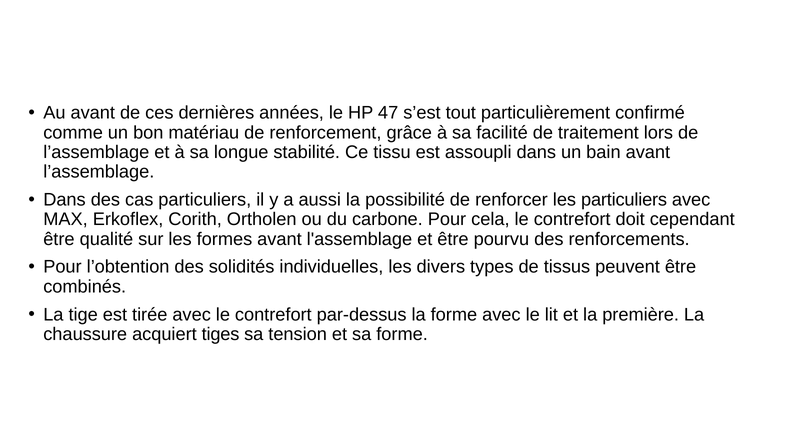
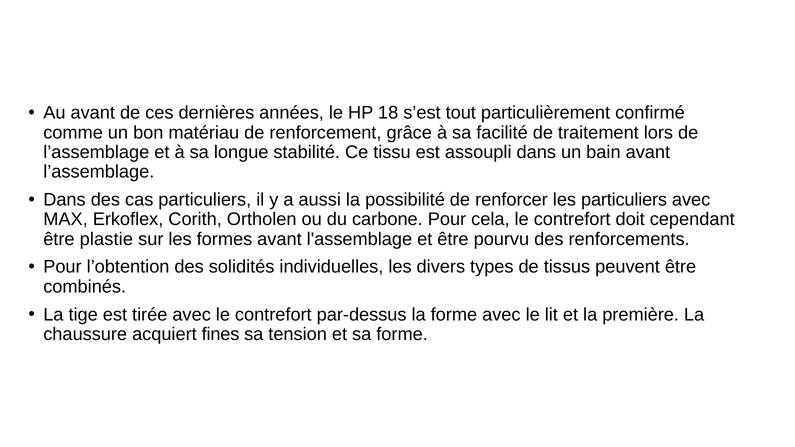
47: 47 -> 18 (388, 113)
qualité: qualité -> plastie (106, 239)
tiges: tiges -> fines (221, 334)
